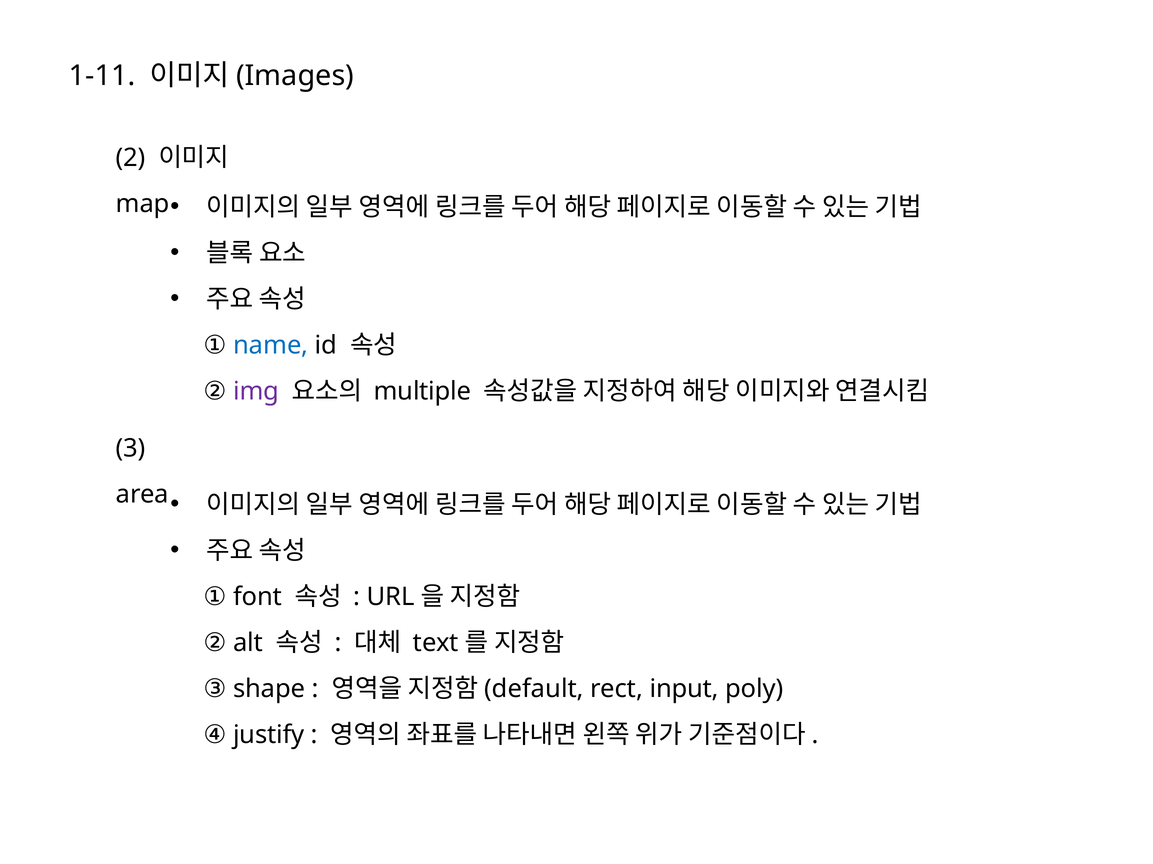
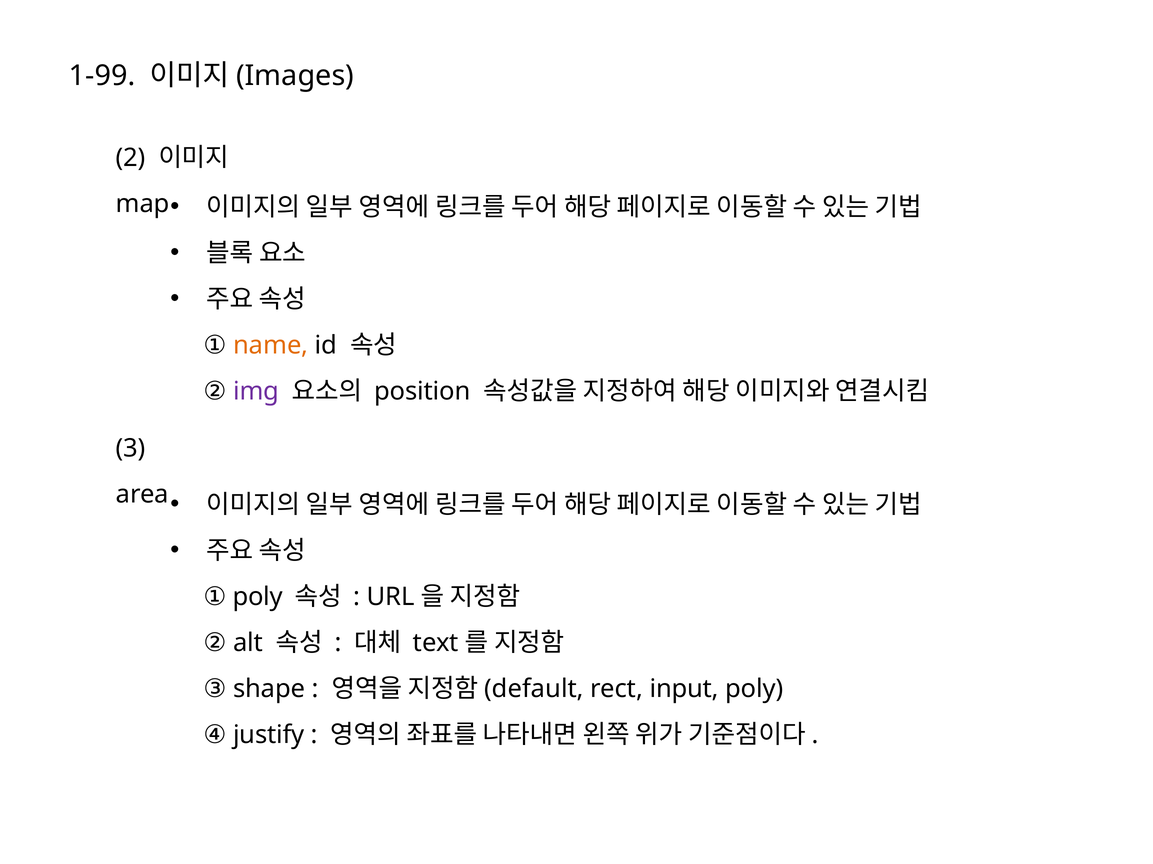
1-11: 1-11 -> 1-99 (102, 76)
name colour: blue -> orange (271, 346)
multiple: multiple -> position (422, 392)
① font: font -> poly (258, 597)
